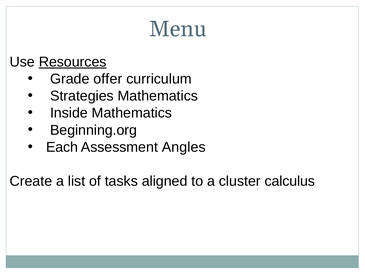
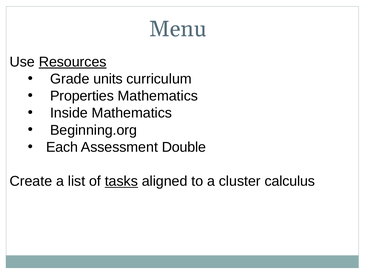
offer: offer -> units (108, 79)
Strategies: Strategies -> Properties (82, 96)
Angles: Angles -> Double (184, 147)
tasks underline: none -> present (121, 181)
